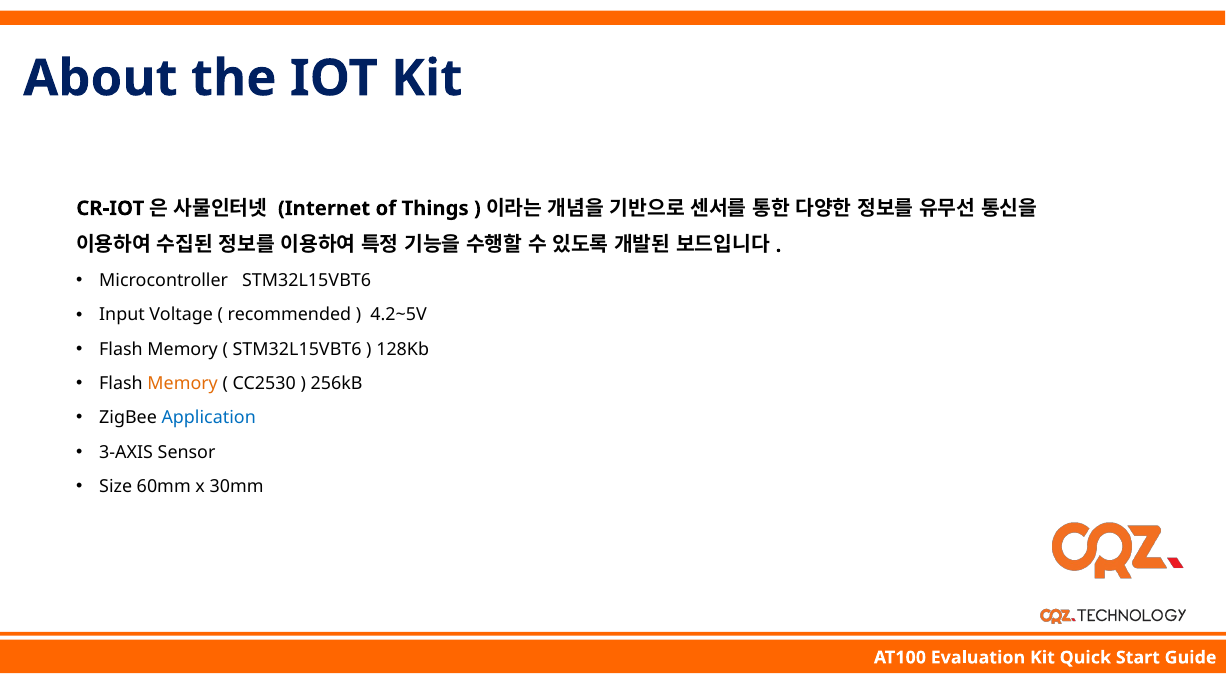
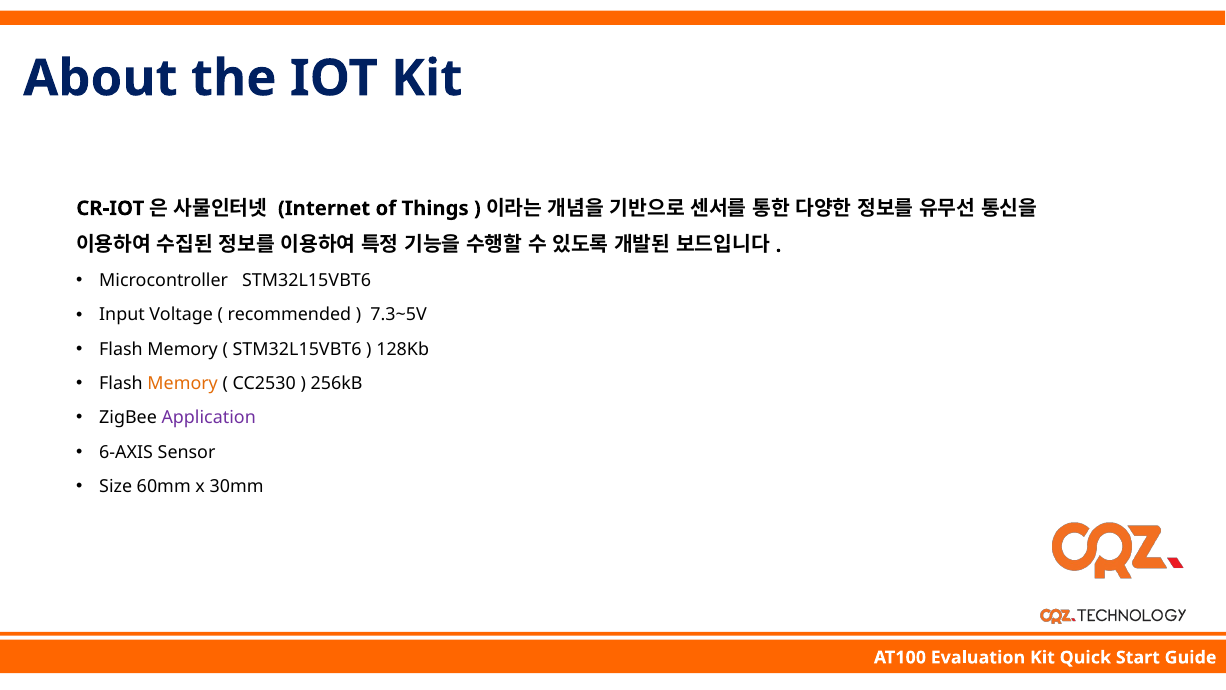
4.2~5V: 4.2~5V -> 7.3~5V (399, 315)
Application colour: blue -> purple (209, 418)
3-AXIS: 3-AXIS -> 6-AXIS (126, 452)
